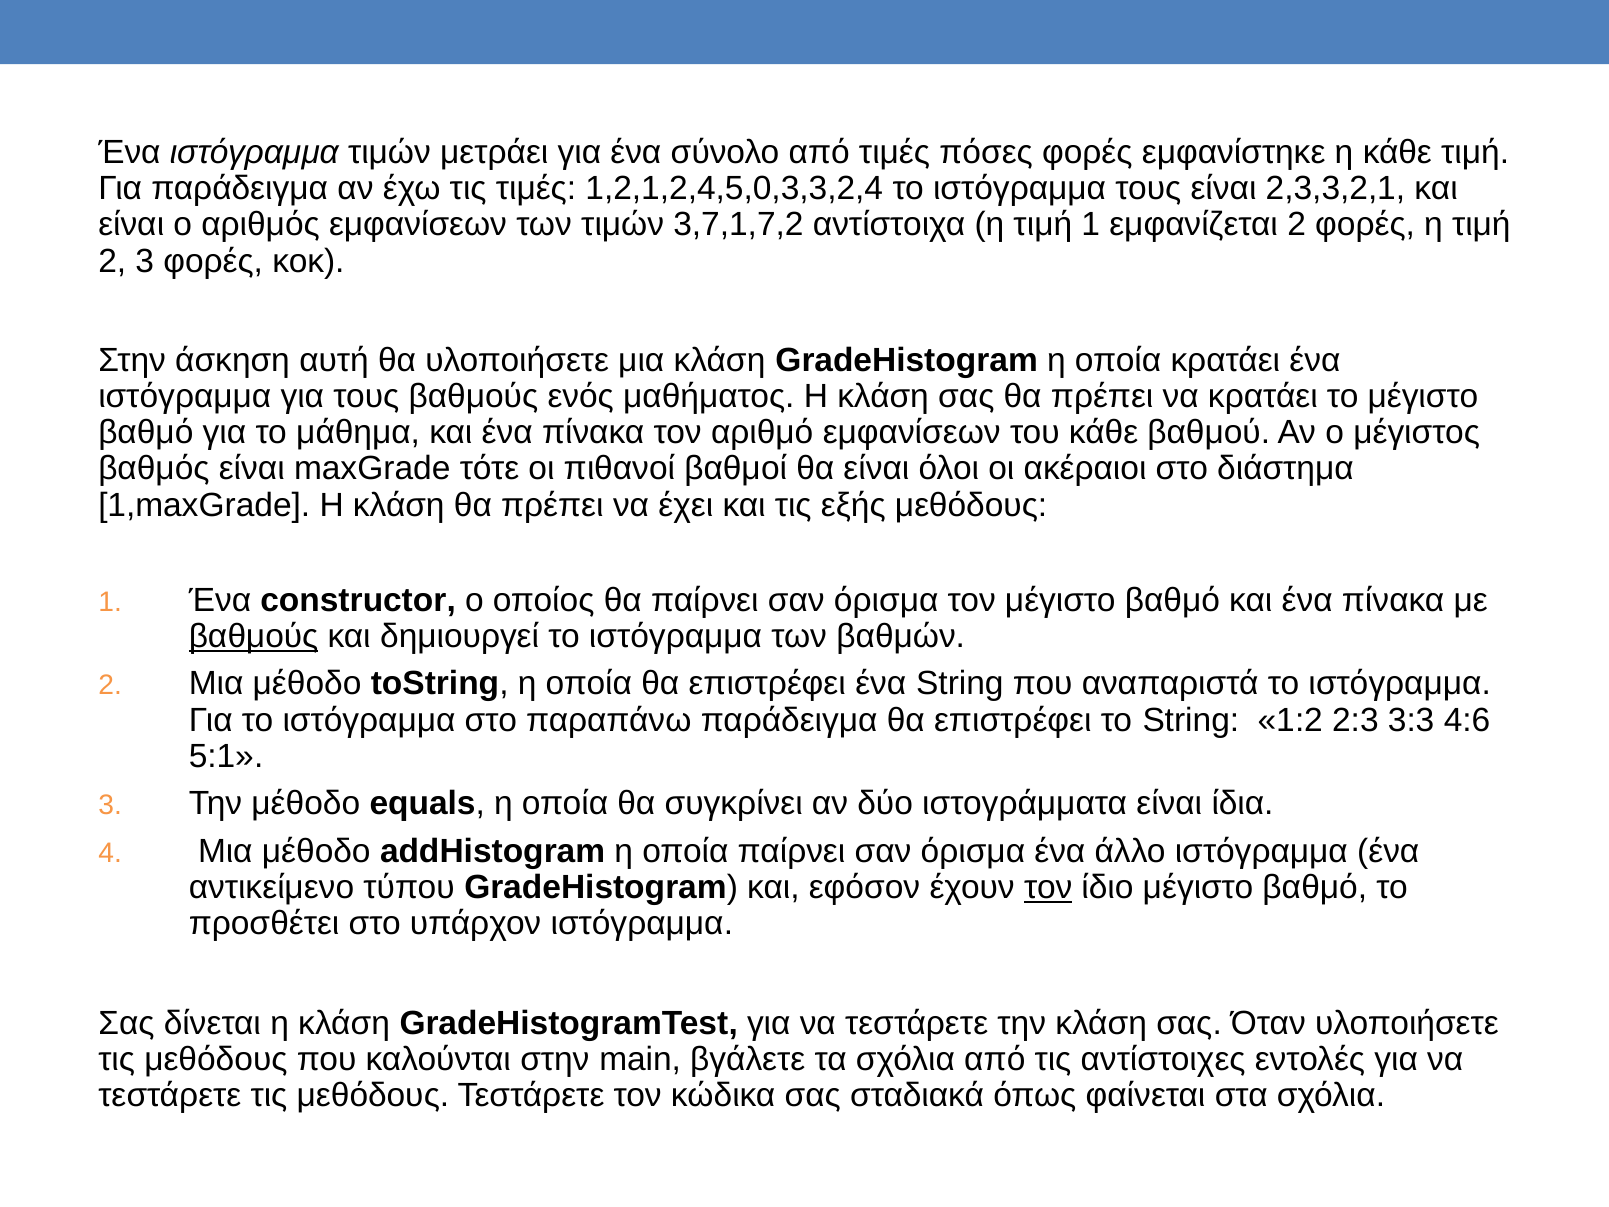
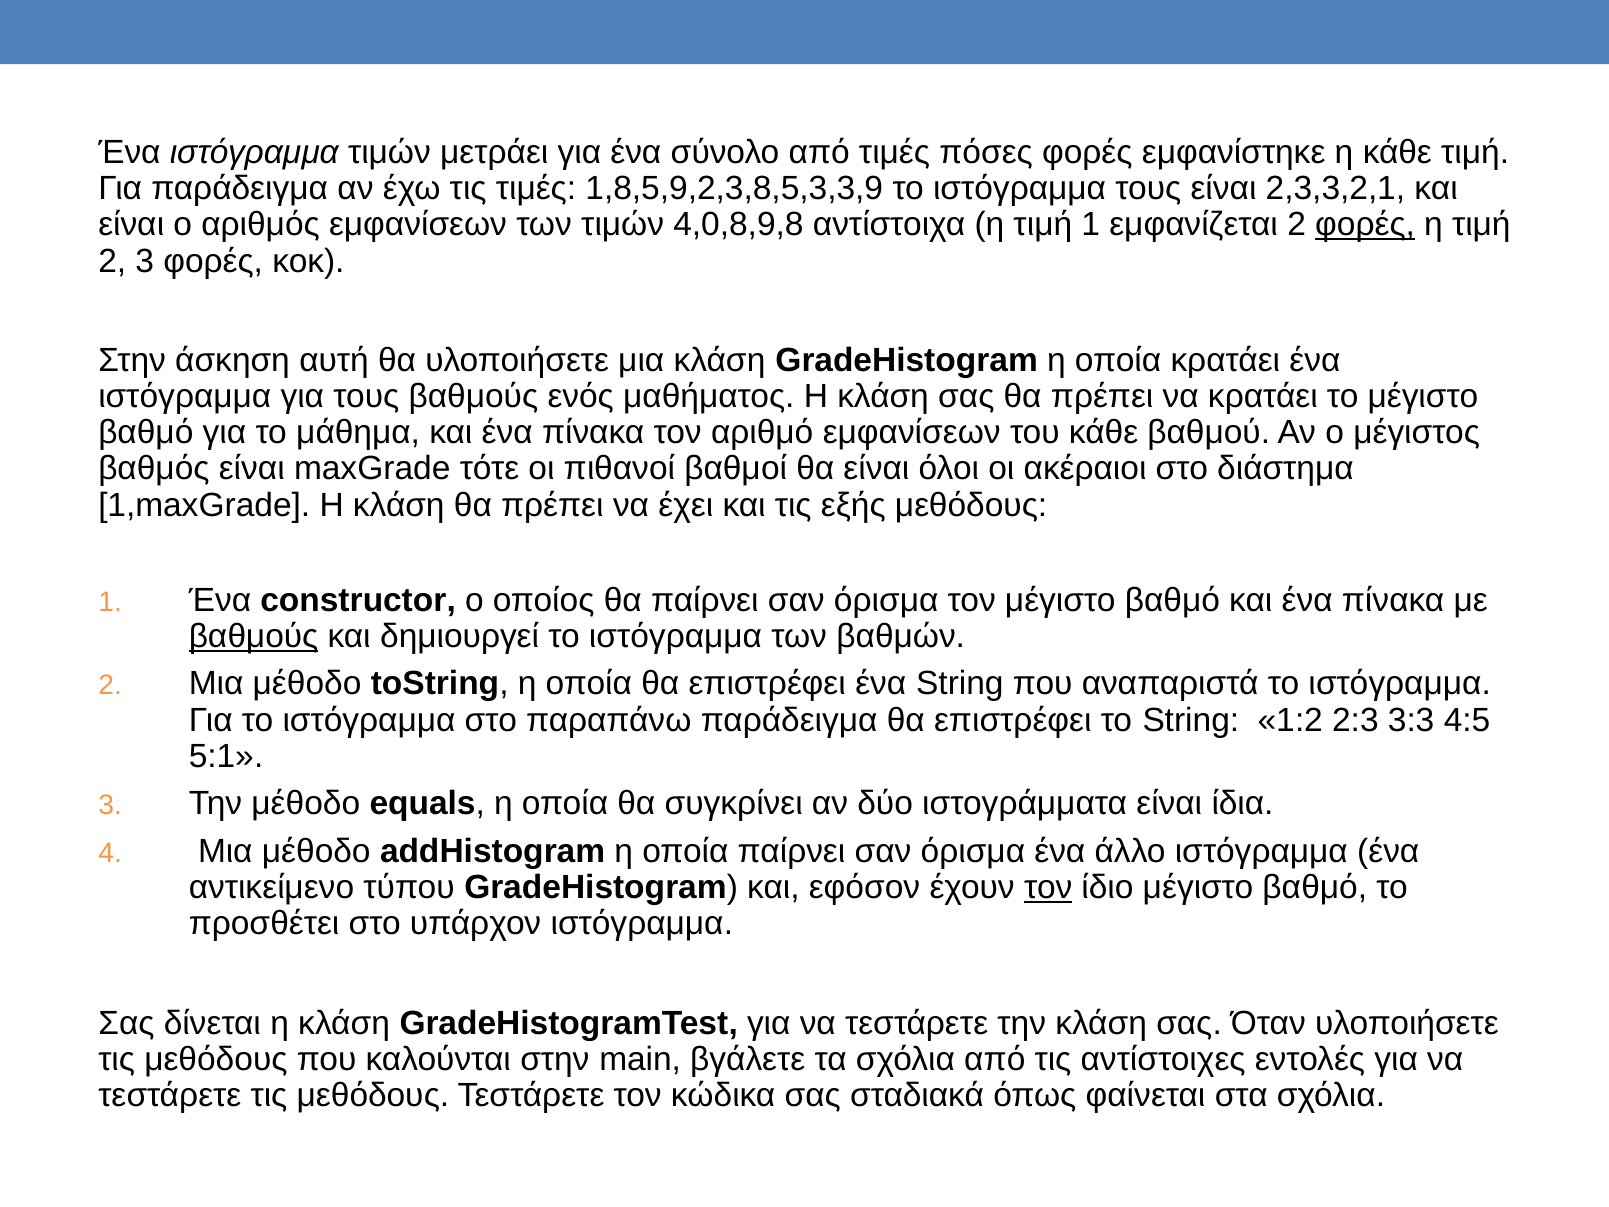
1,2,1,2,4,5,0,3,3,2,4: 1,2,1,2,4,5,0,3,3,2,4 -> 1,8,5,9,2,3,8,5,3,3,9 (734, 189)
3,7,1,7,2: 3,7,1,7,2 -> 4,0,8,9,8 (738, 225)
φορές underline: none -> present (1365, 225)
4:6: 4:6 -> 4:5 (1467, 720)
